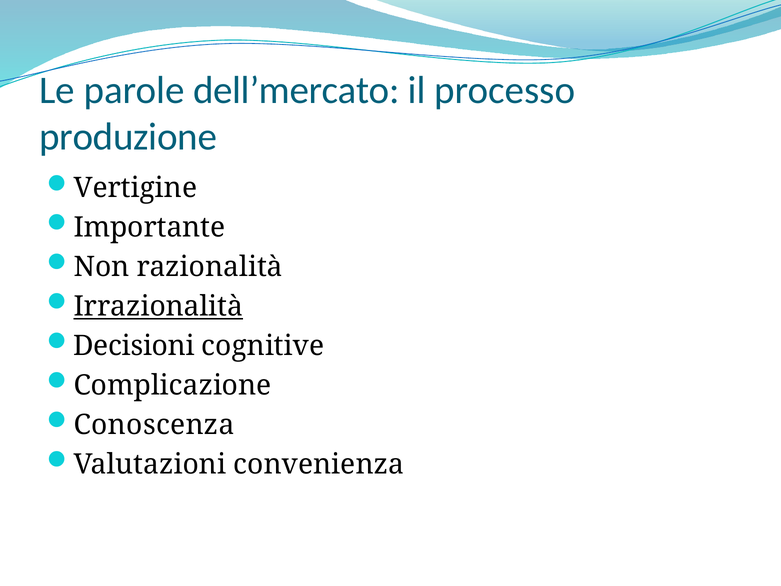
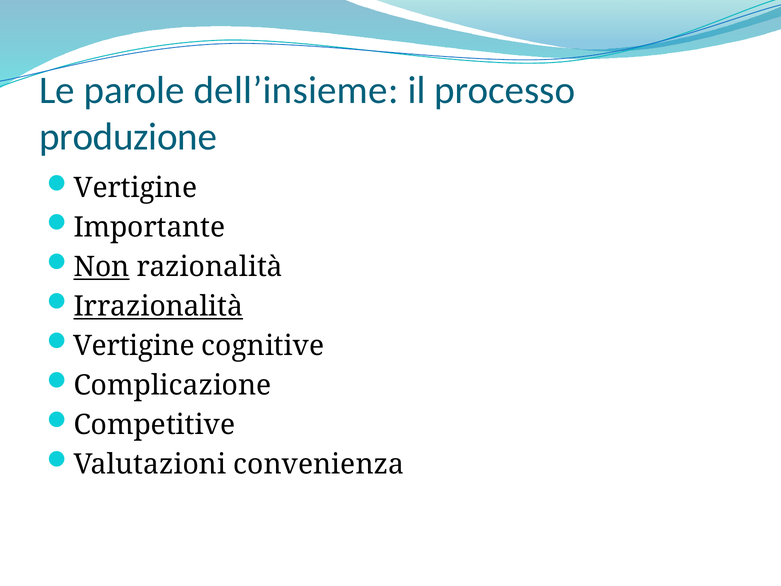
dell’mercato: dell’mercato -> dell’insieme (296, 90)
Non underline: none -> present (101, 267)
Decisioni: Decisioni -> Vertigine (134, 346)
Conoscenza: Conoscenza -> Competitive (154, 425)
